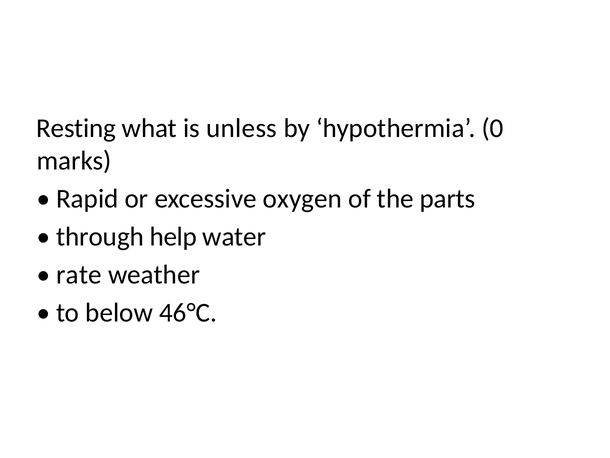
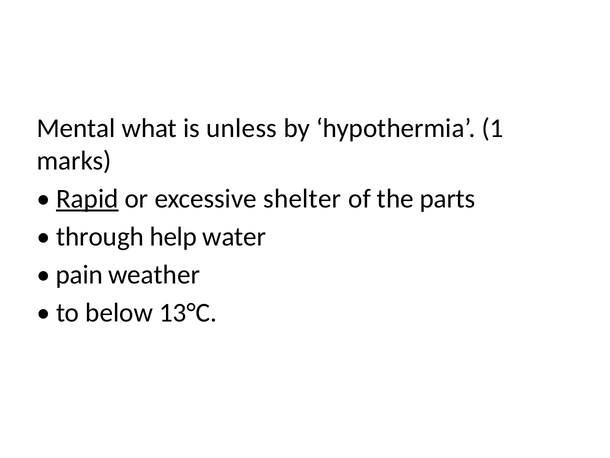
Resting: Resting -> Mental (76, 128)
0: 0 -> 1 (493, 128)
Rapid underline: none -> present (87, 199)
oxygen: oxygen -> shelter (302, 199)
rate: rate -> pain (79, 275)
46°C: 46°C -> 13°C (188, 313)
